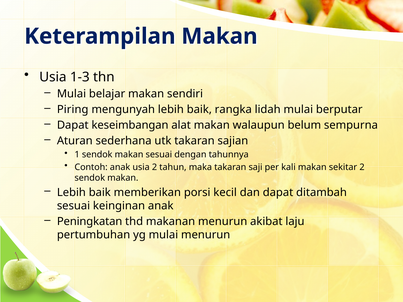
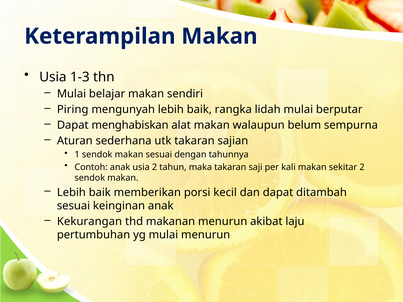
keseimbangan: keseimbangan -> menghabiskan (130, 125)
Peningkatan: Peningkatan -> Kekurangan (90, 222)
